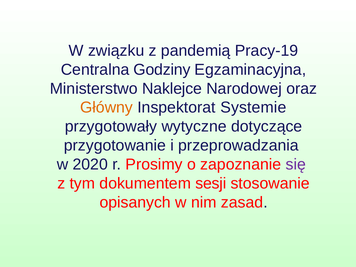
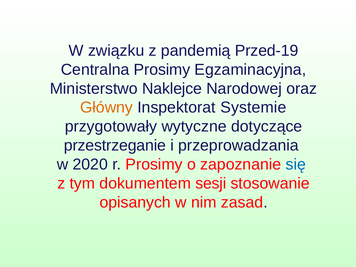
Pracy-19: Pracy-19 -> Przed-19 (267, 51)
Centralna Godziny: Godziny -> Prosimy (162, 70)
przygotowanie: przygotowanie -> przestrzeganie (115, 146)
się colour: purple -> blue (296, 164)
